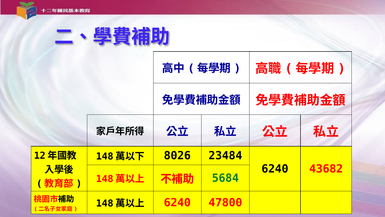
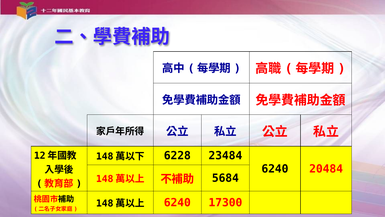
8026: 8026 -> 6228 (177, 155)
43682: 43682 -> 20484 (326, 168)
5684 colour: green -> black (225, 178)
47800: 47800 -> 17300 (225, 202)
